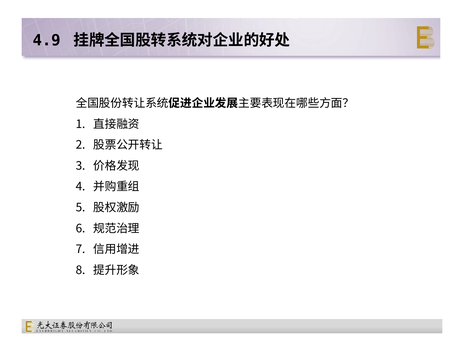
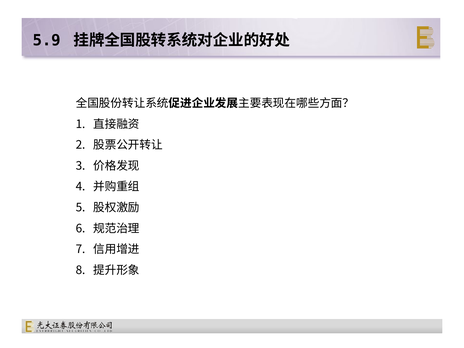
4.9: 4.9 -> 5.9 (47, 40)
